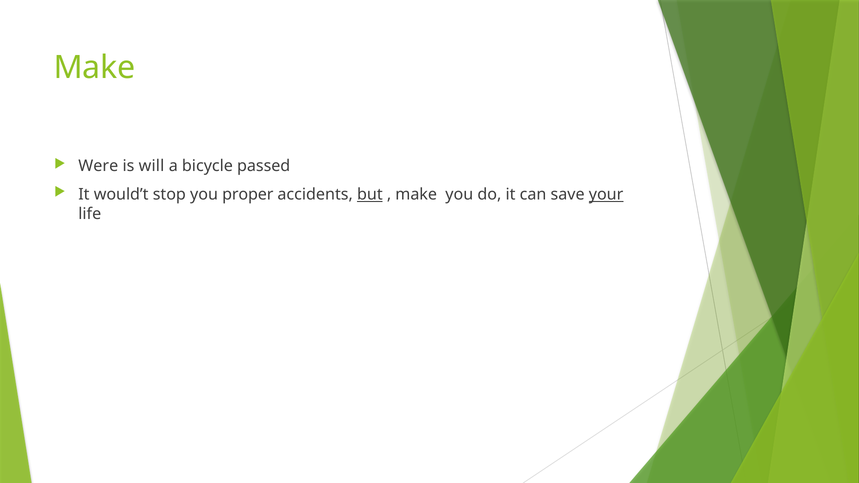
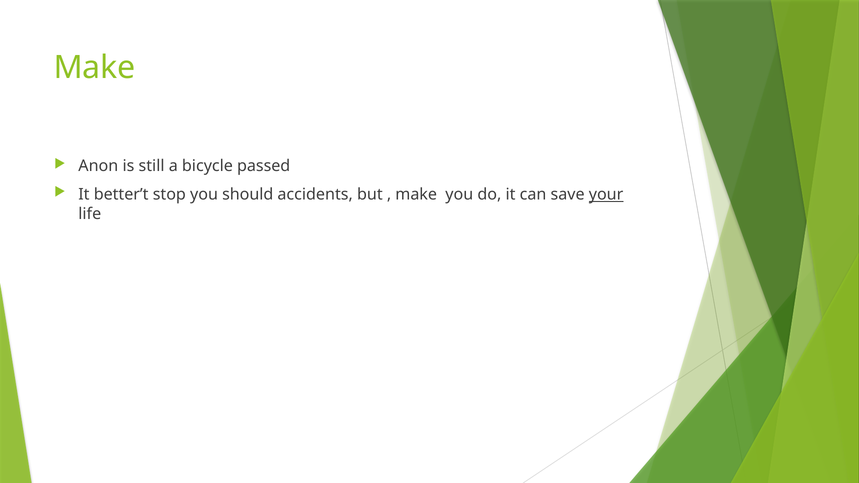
Were: Were -> Anon (98, 166)
will: will -> still (152, 166)
would’t: would’t -> better’t (121, 195)
proper: proper -> should (248, 195)
but underline: present -> none (370, 195)
